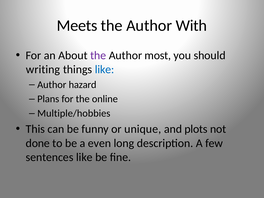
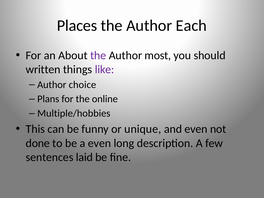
Meets: Meets -> Places (77, 26)
With: With -> Each (191, 26)
writing: writing -> written (43, 69)
like colour: blue -> purple (104, 69)
hazard: hazard -> choice (82, 85)
and plots: plots -> even (196, 129)
sentences like: like -> laid (84, 157)
